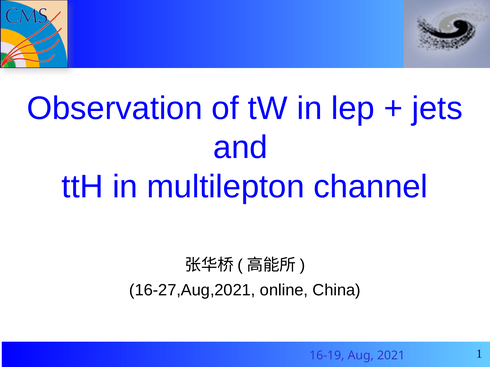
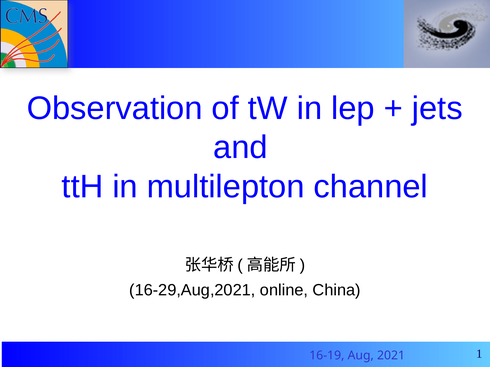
16-27,Aug,2021: 16-27,Aug,2021 -> 16-29,Aug,2021 (192, 290)
